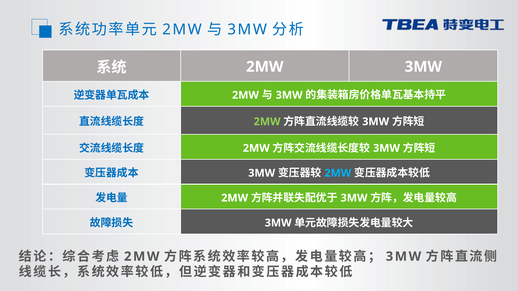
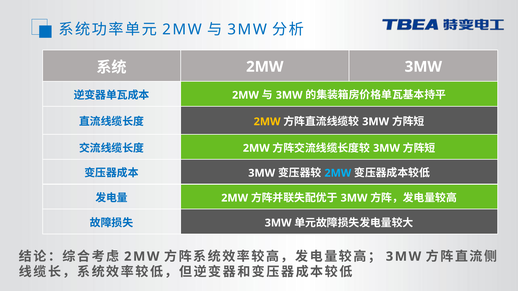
2MW colour: light green -> yellow (267, 122)
